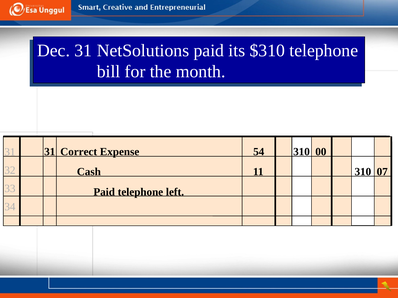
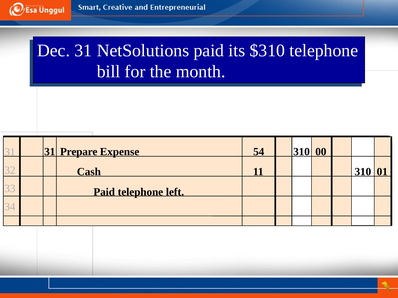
Correct: Correct -> Prepare (79, 152)
07: 07 -> 01 (382, 172)
